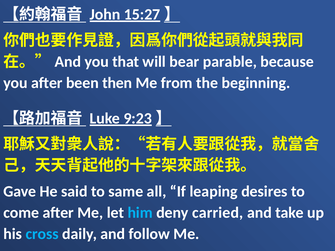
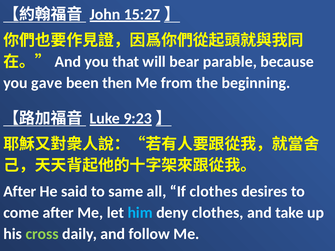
you after: after -> gave (47, 83)
Gave: Gave -> After (20, 192)
If leaping: leaping -> clothes (214, 192)
deny carried: carried -> clothes (218, 213)
cross colour: light blue -> light green (42, 234)
